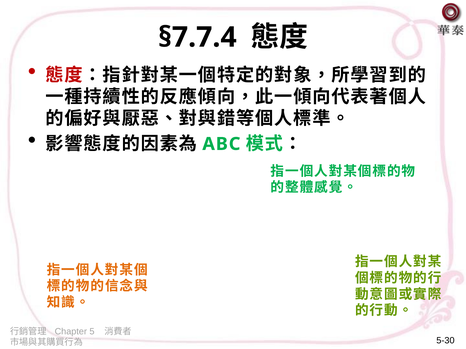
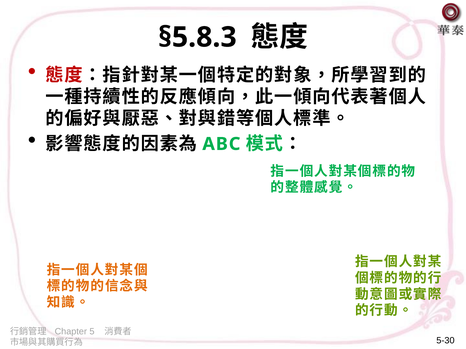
§7.7.4: §7.7.4 -> §5.8.3 (197, 37)
